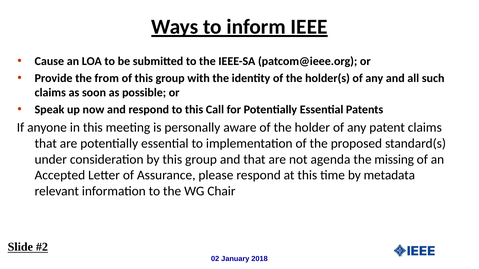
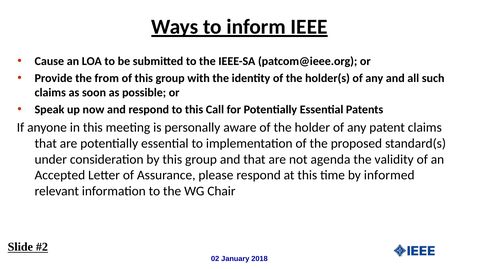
missing: missing -> validity (394, 160)
metadata: metadata -> informed (389, 176)
